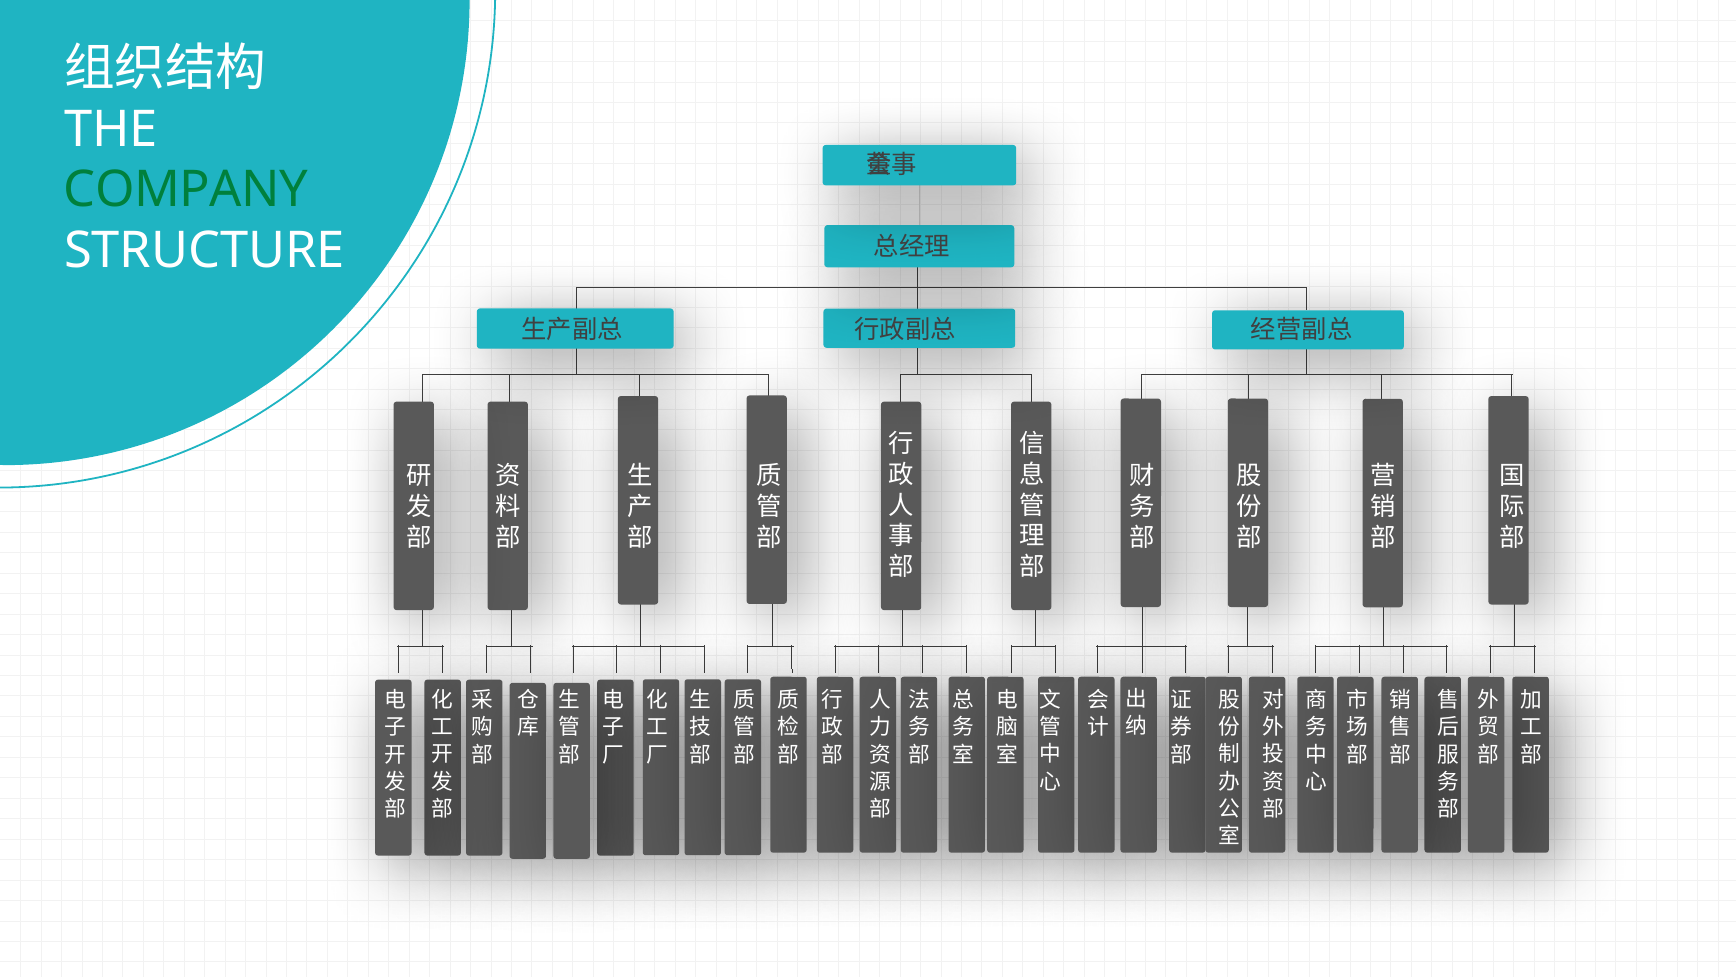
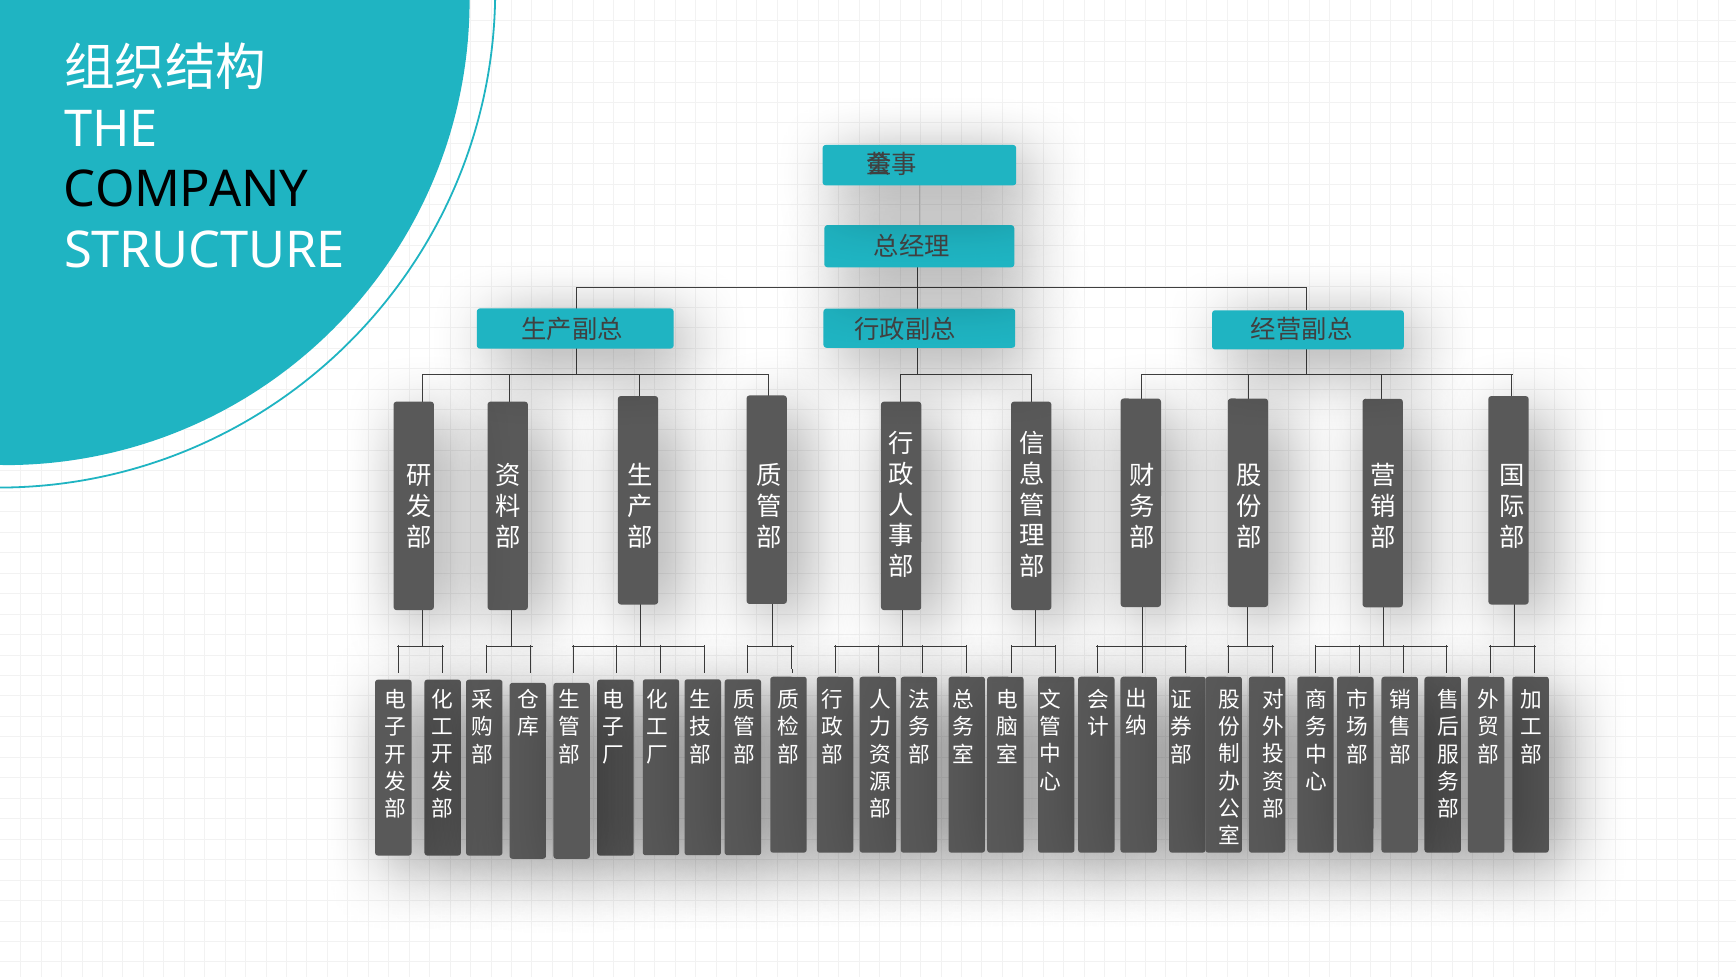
COMPANY colour: green -> black (186, 190)
